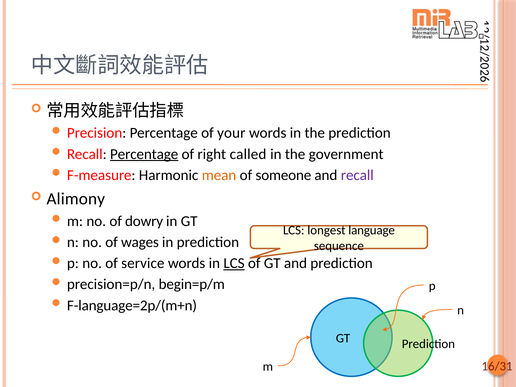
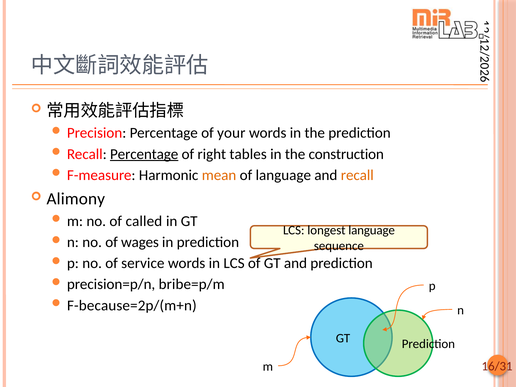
called: called -> tables (248, 154)
government: government -> construction (346, 154)
of someone: someone -> language (283, 175)
recall colour: purple -> orange (357, 175)
dowry: dowry -> called (144, 221)
LCS underline: present -> none (234, 263)
begin=p/m: begin=p/m -> bribe=p/m (192, 284)
F-language=2p/(m+n: F-language=2p/(m+n -> F-because=2p/(m+n (132, 305)
